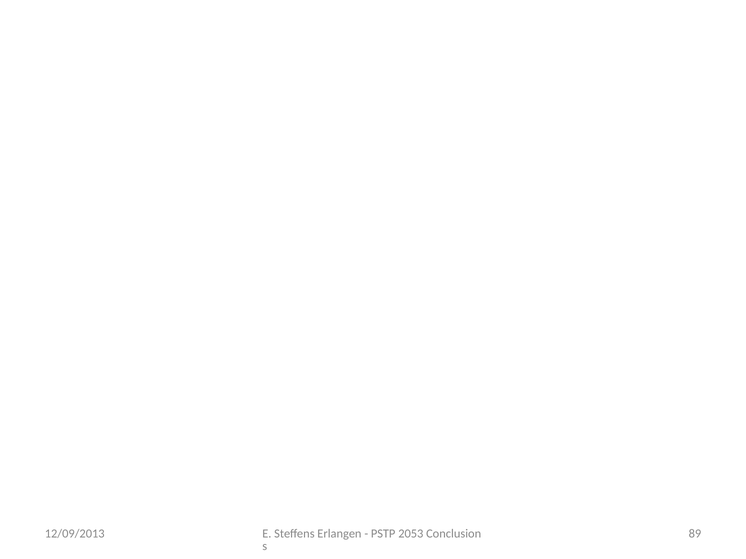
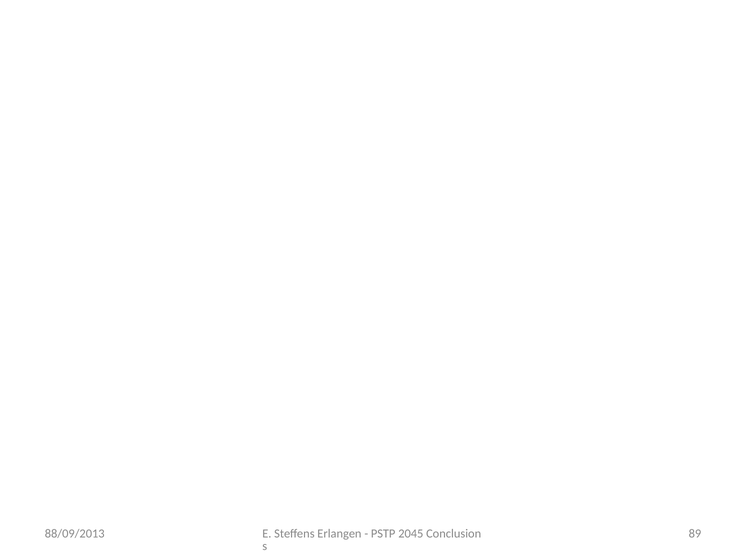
2053: 2053 -> 2045 (411, 534)
12/09/2013: 12/09/2013 -> 88/09/2013 (75, 534)
